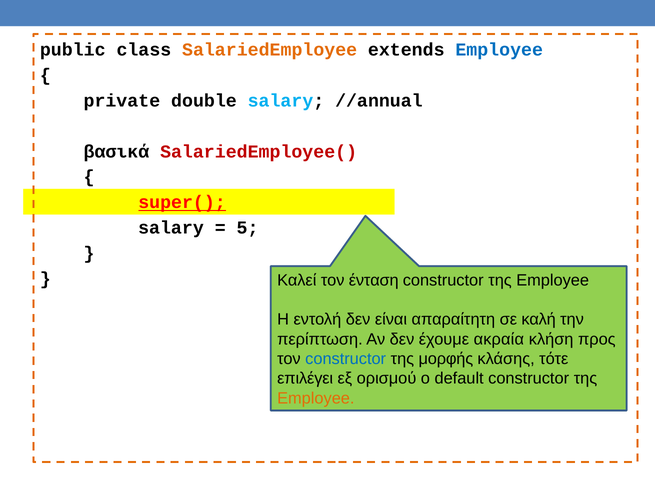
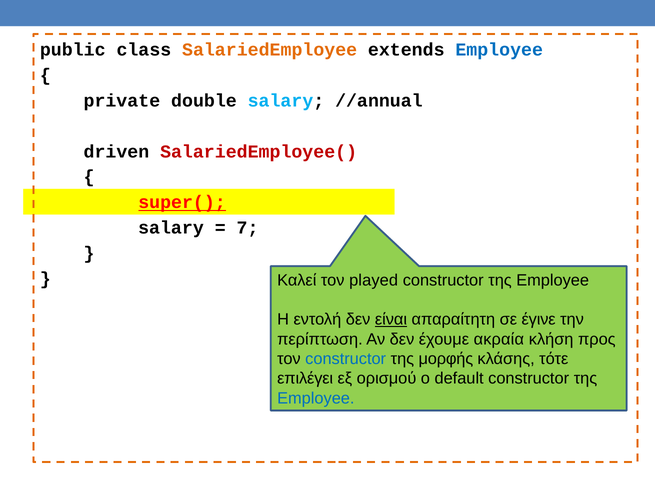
βασικά: βασικά -> driven (116, 152)
5: 5 -> 7 (248, 228)
ένταση: ένταση -> played (374, 280)
είναι underline: none -> present (391, 320)
καλή: καλή -> έγινε (539, 320)
Employee colour: orange -> blue (316, 398)
